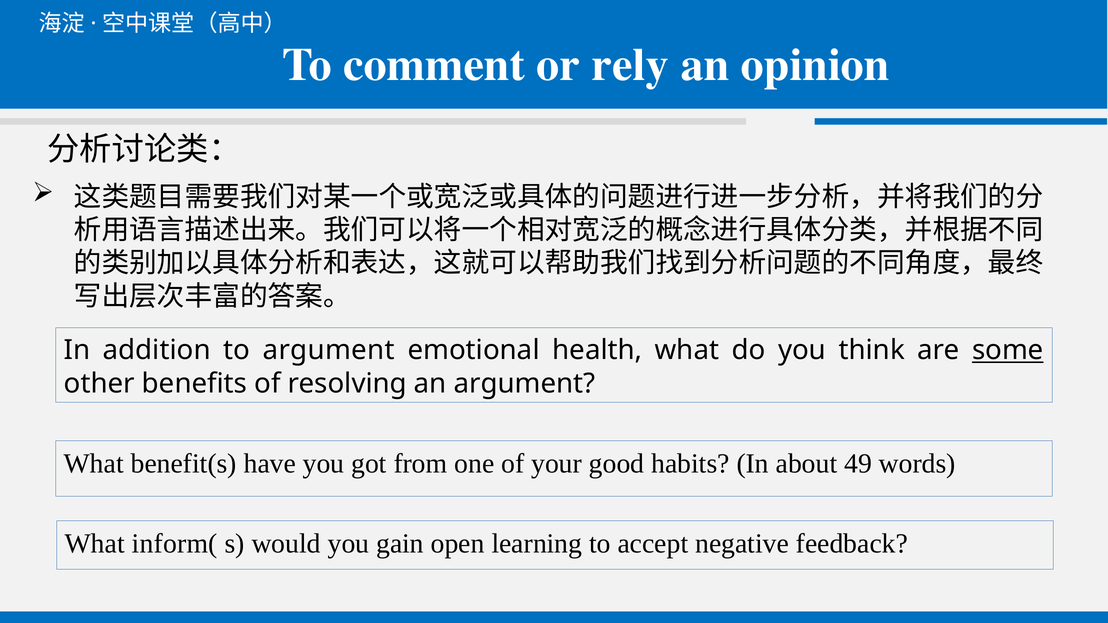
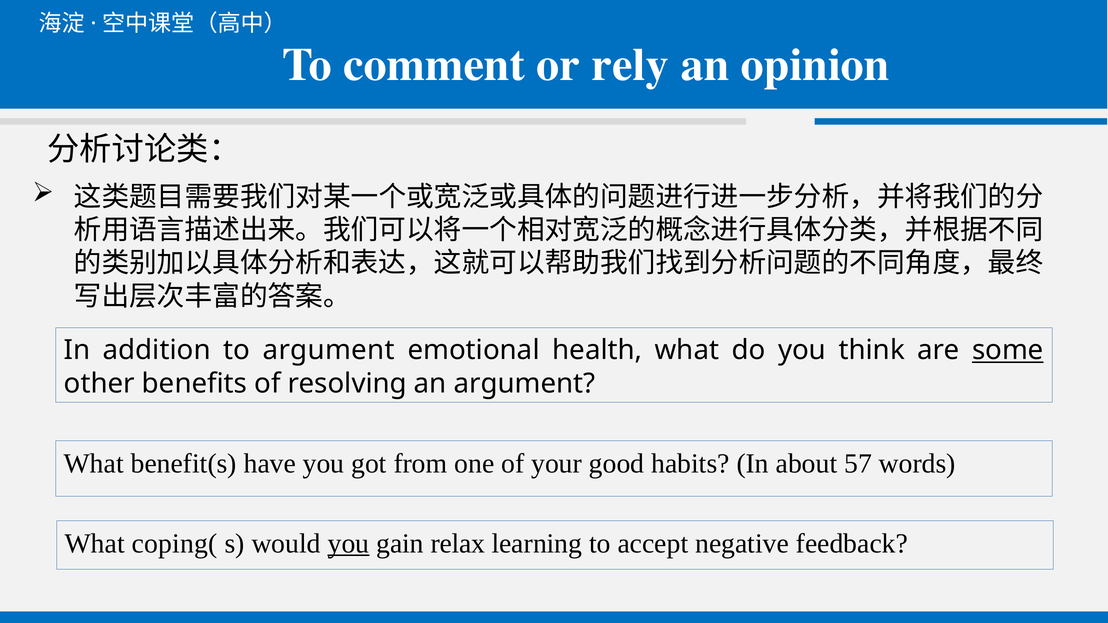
49: 49 -> 57 (858, 464)
inform(: inform( -> coping( (175, 544)
you underline: none -> present (348, 544)
open: open -> relax (458, 544)
